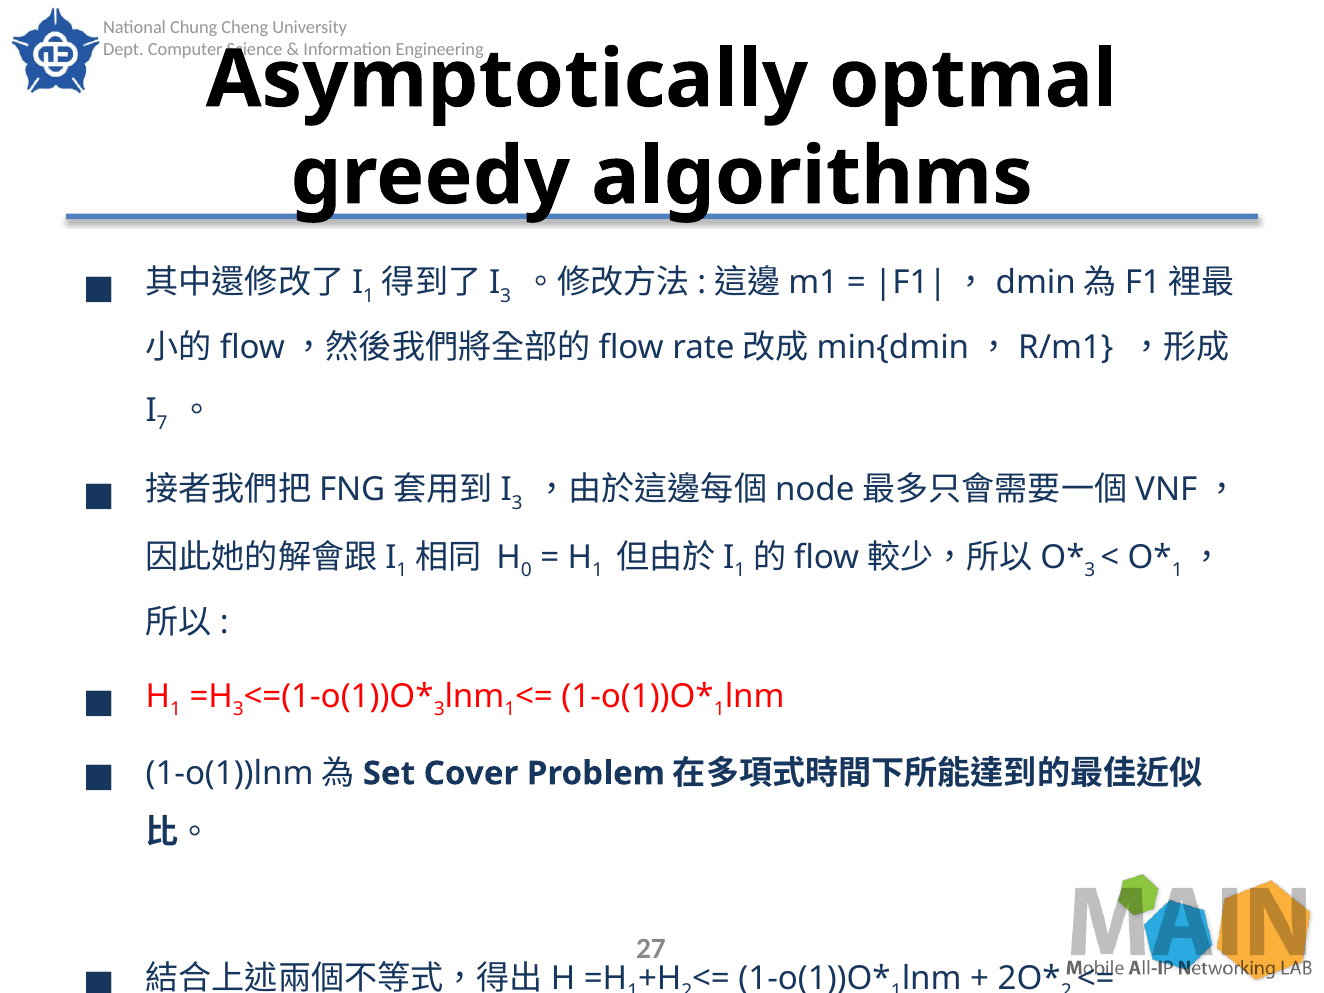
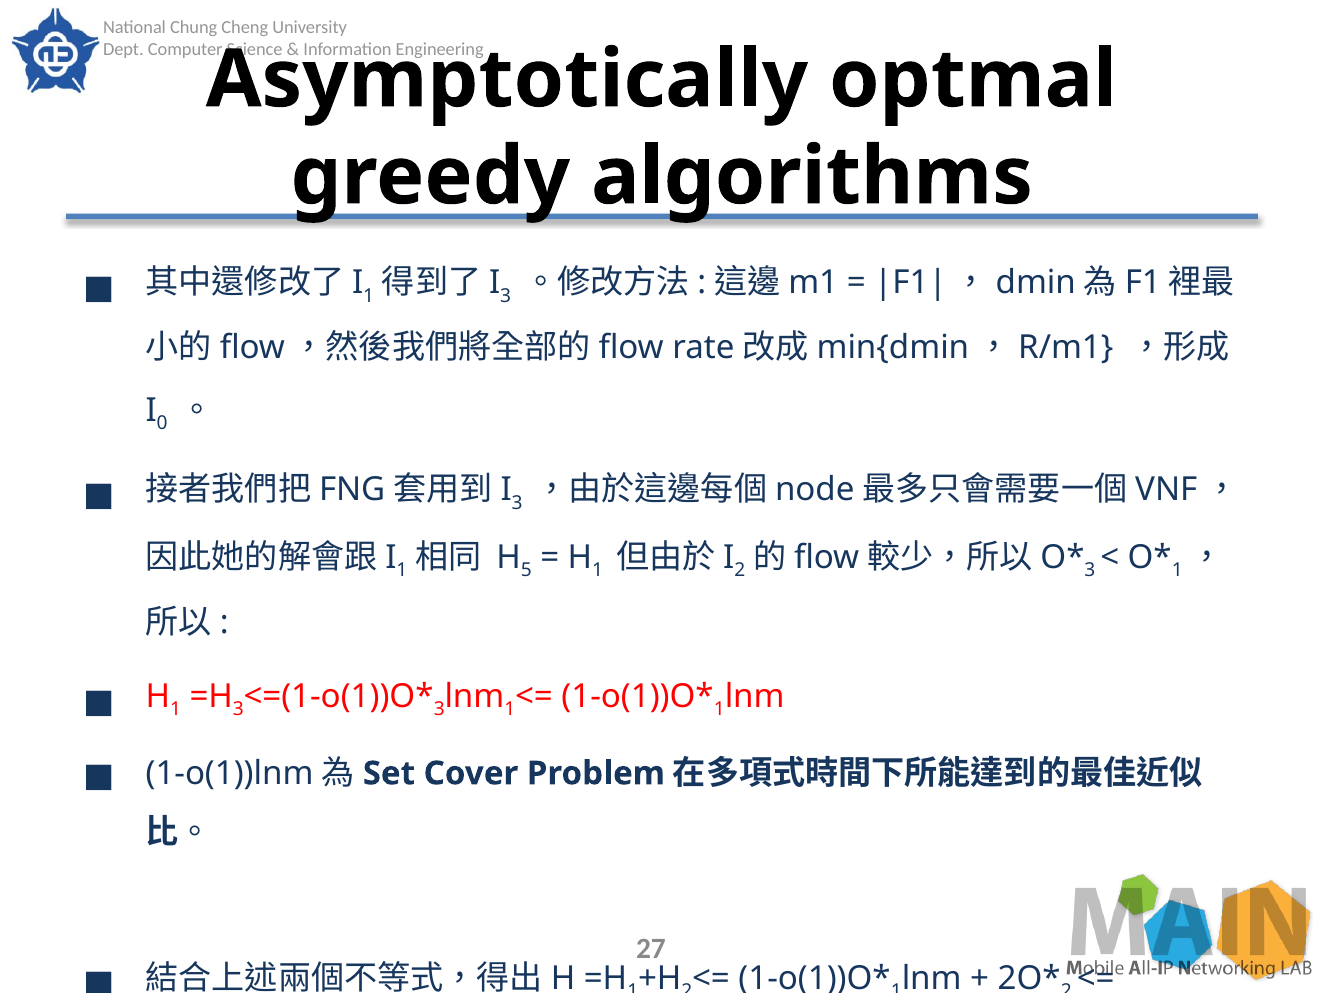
7: 7 -> 0 (162, 423)
0: 0 -> 5 (526, 570)
1: 1 -> 2 (740, 570)
